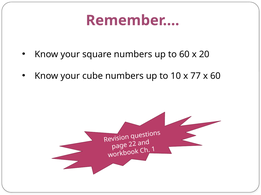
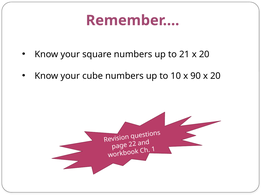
to 60: 60 -> 21 (184, 54)
77: 77 -> 90 (196, 76)
60: 60 -> 20 (215, 76)
